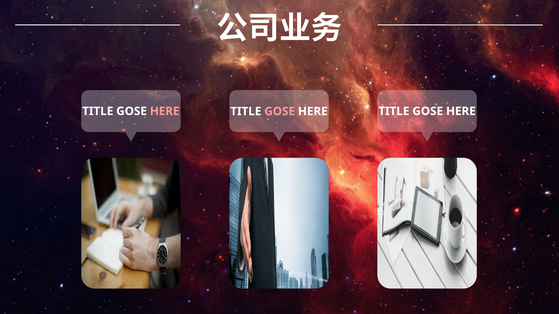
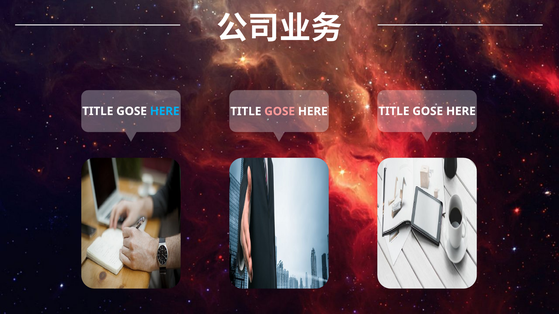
HERE colour: pink -> light blue (165, 111)
